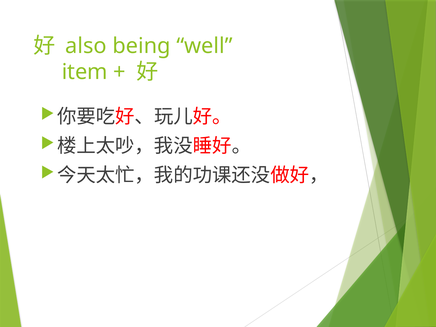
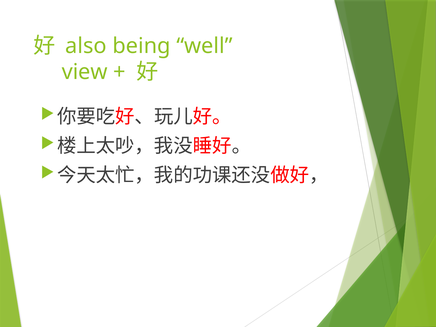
item: item -> view (85, 72)
